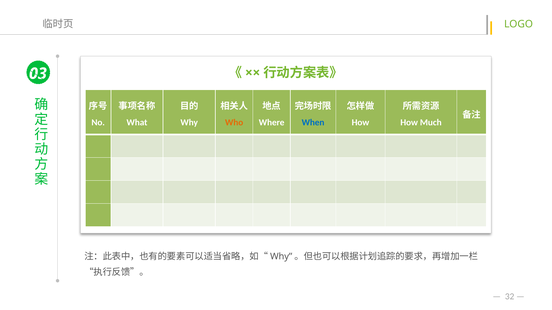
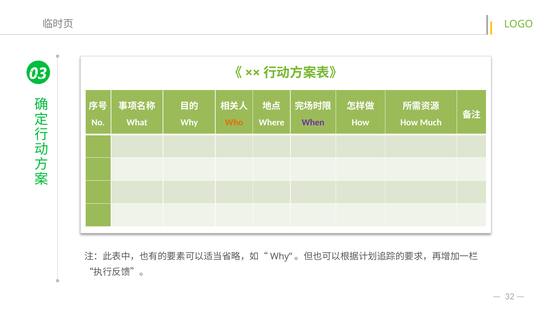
When colour: blue -> purple (313, 123)
